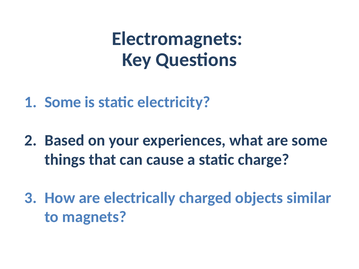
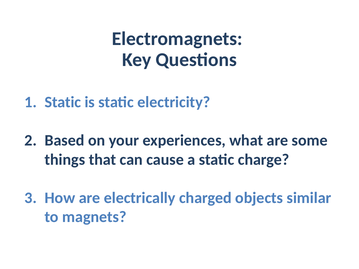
Some: Some -> Static (63, 102)
